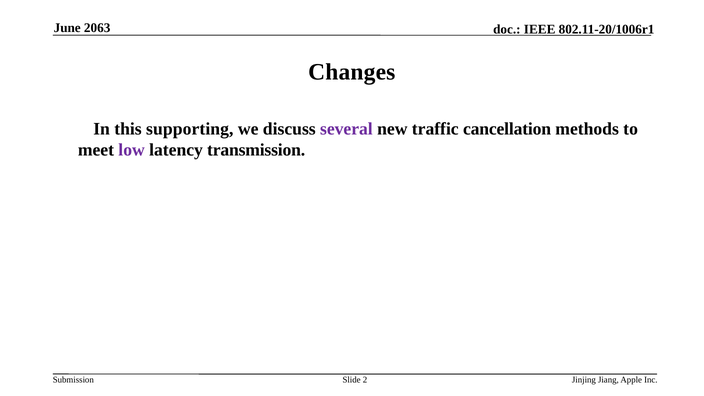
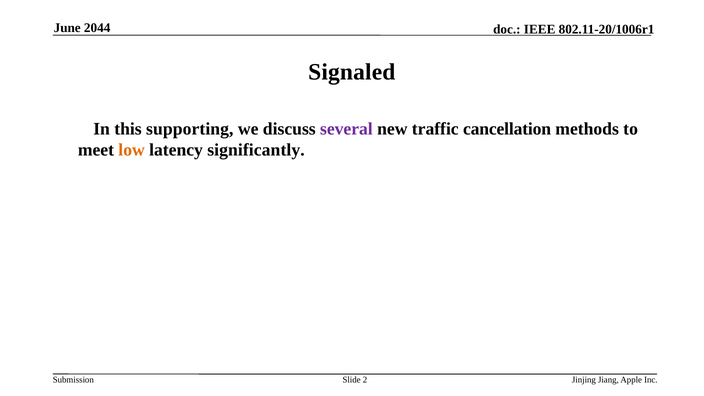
2063: 2063 -> 2044 (97, 28)
Changes: Changes -> Signaled (352, 72)
low colour: purple -> orange (132, 150)
transmission: transmission -> significantly (256, 150)
